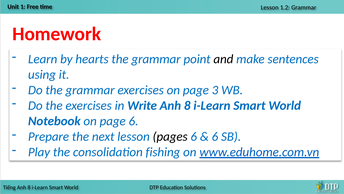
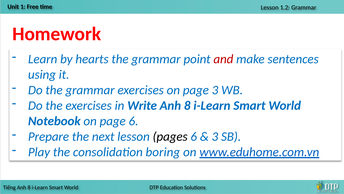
and colour: black -> red (223, 59)
6: 6 -> 3 (215, 136)
fishing: fishing -> boring (163, 152)
